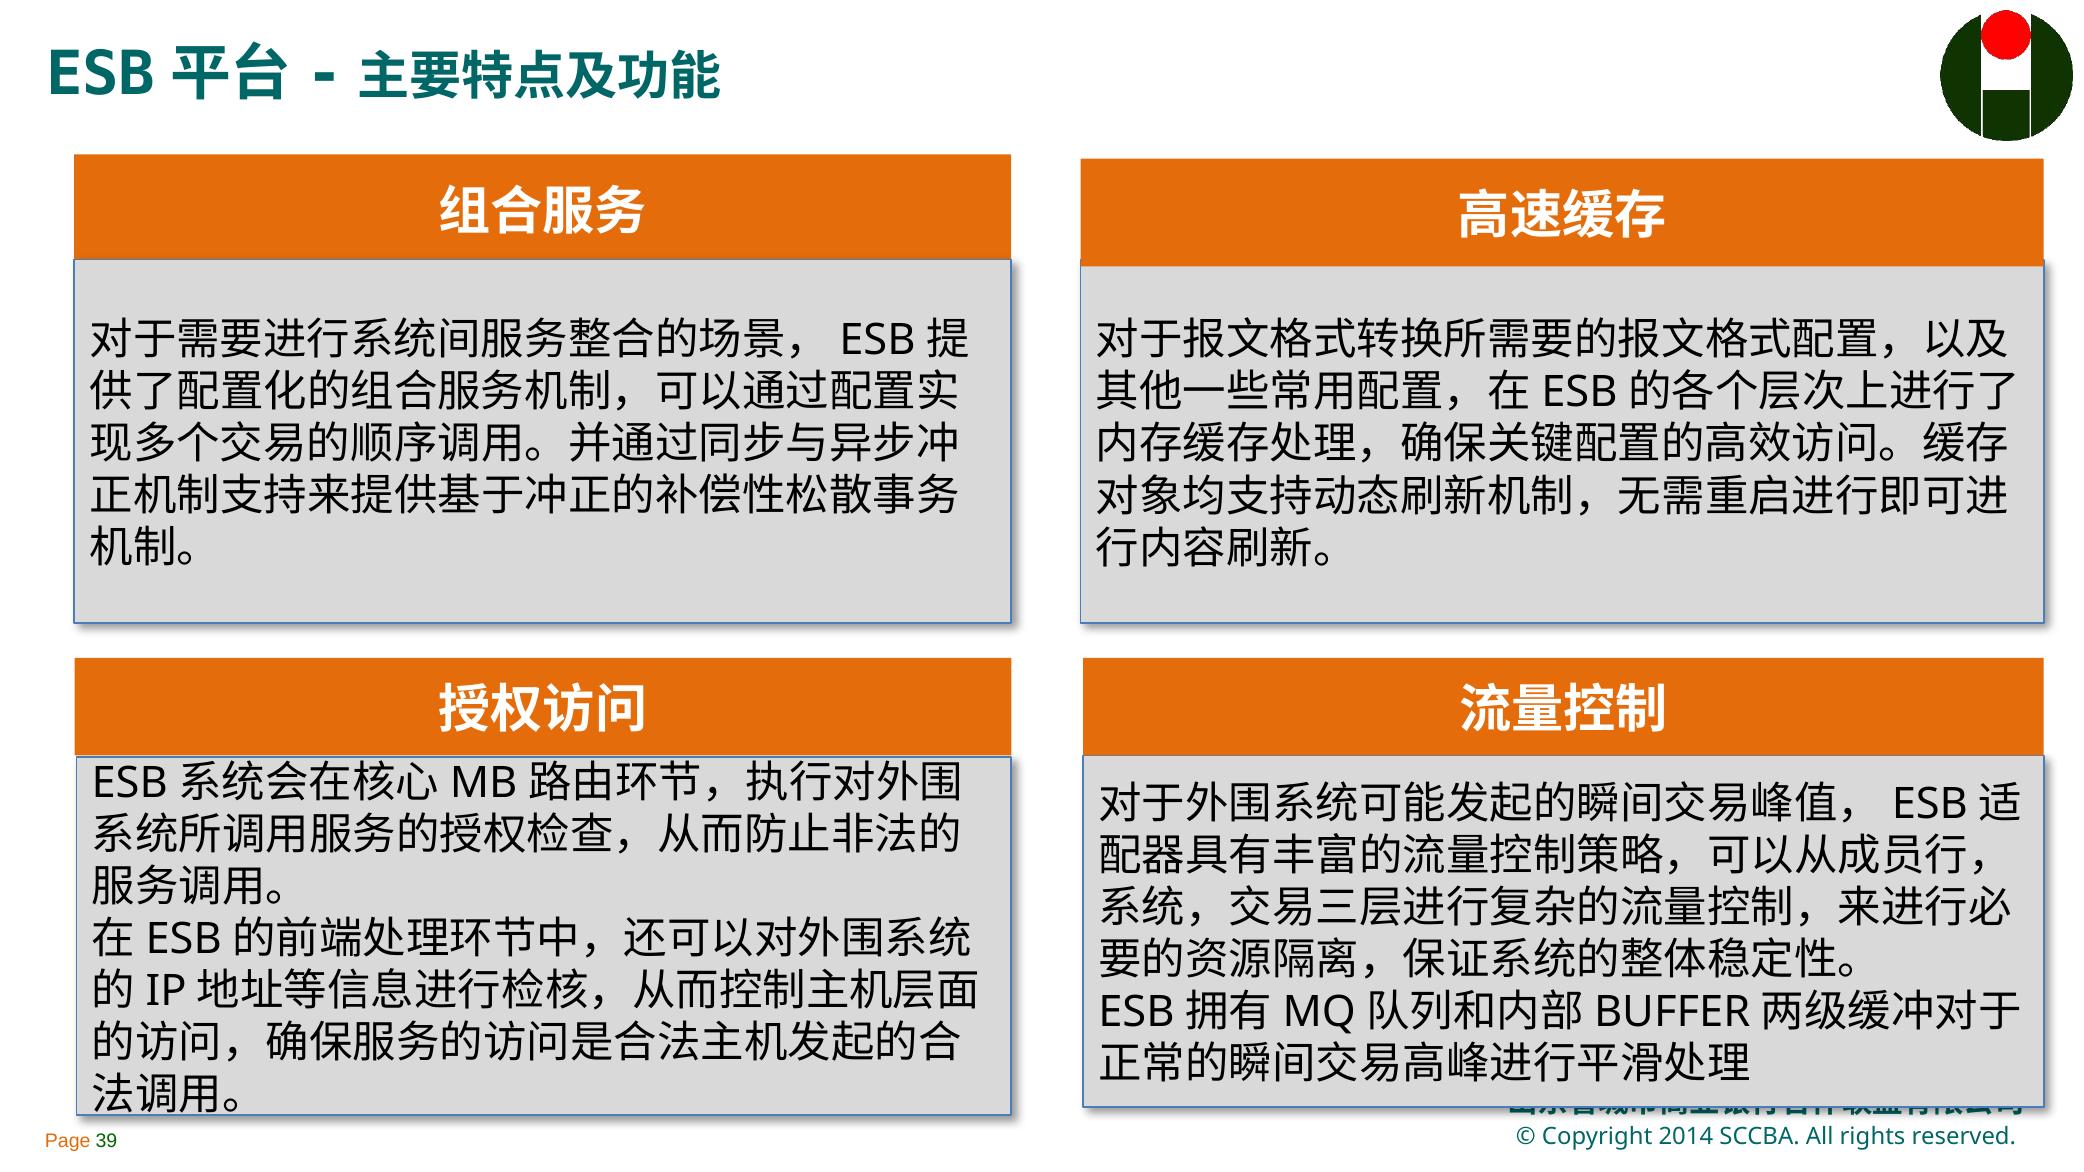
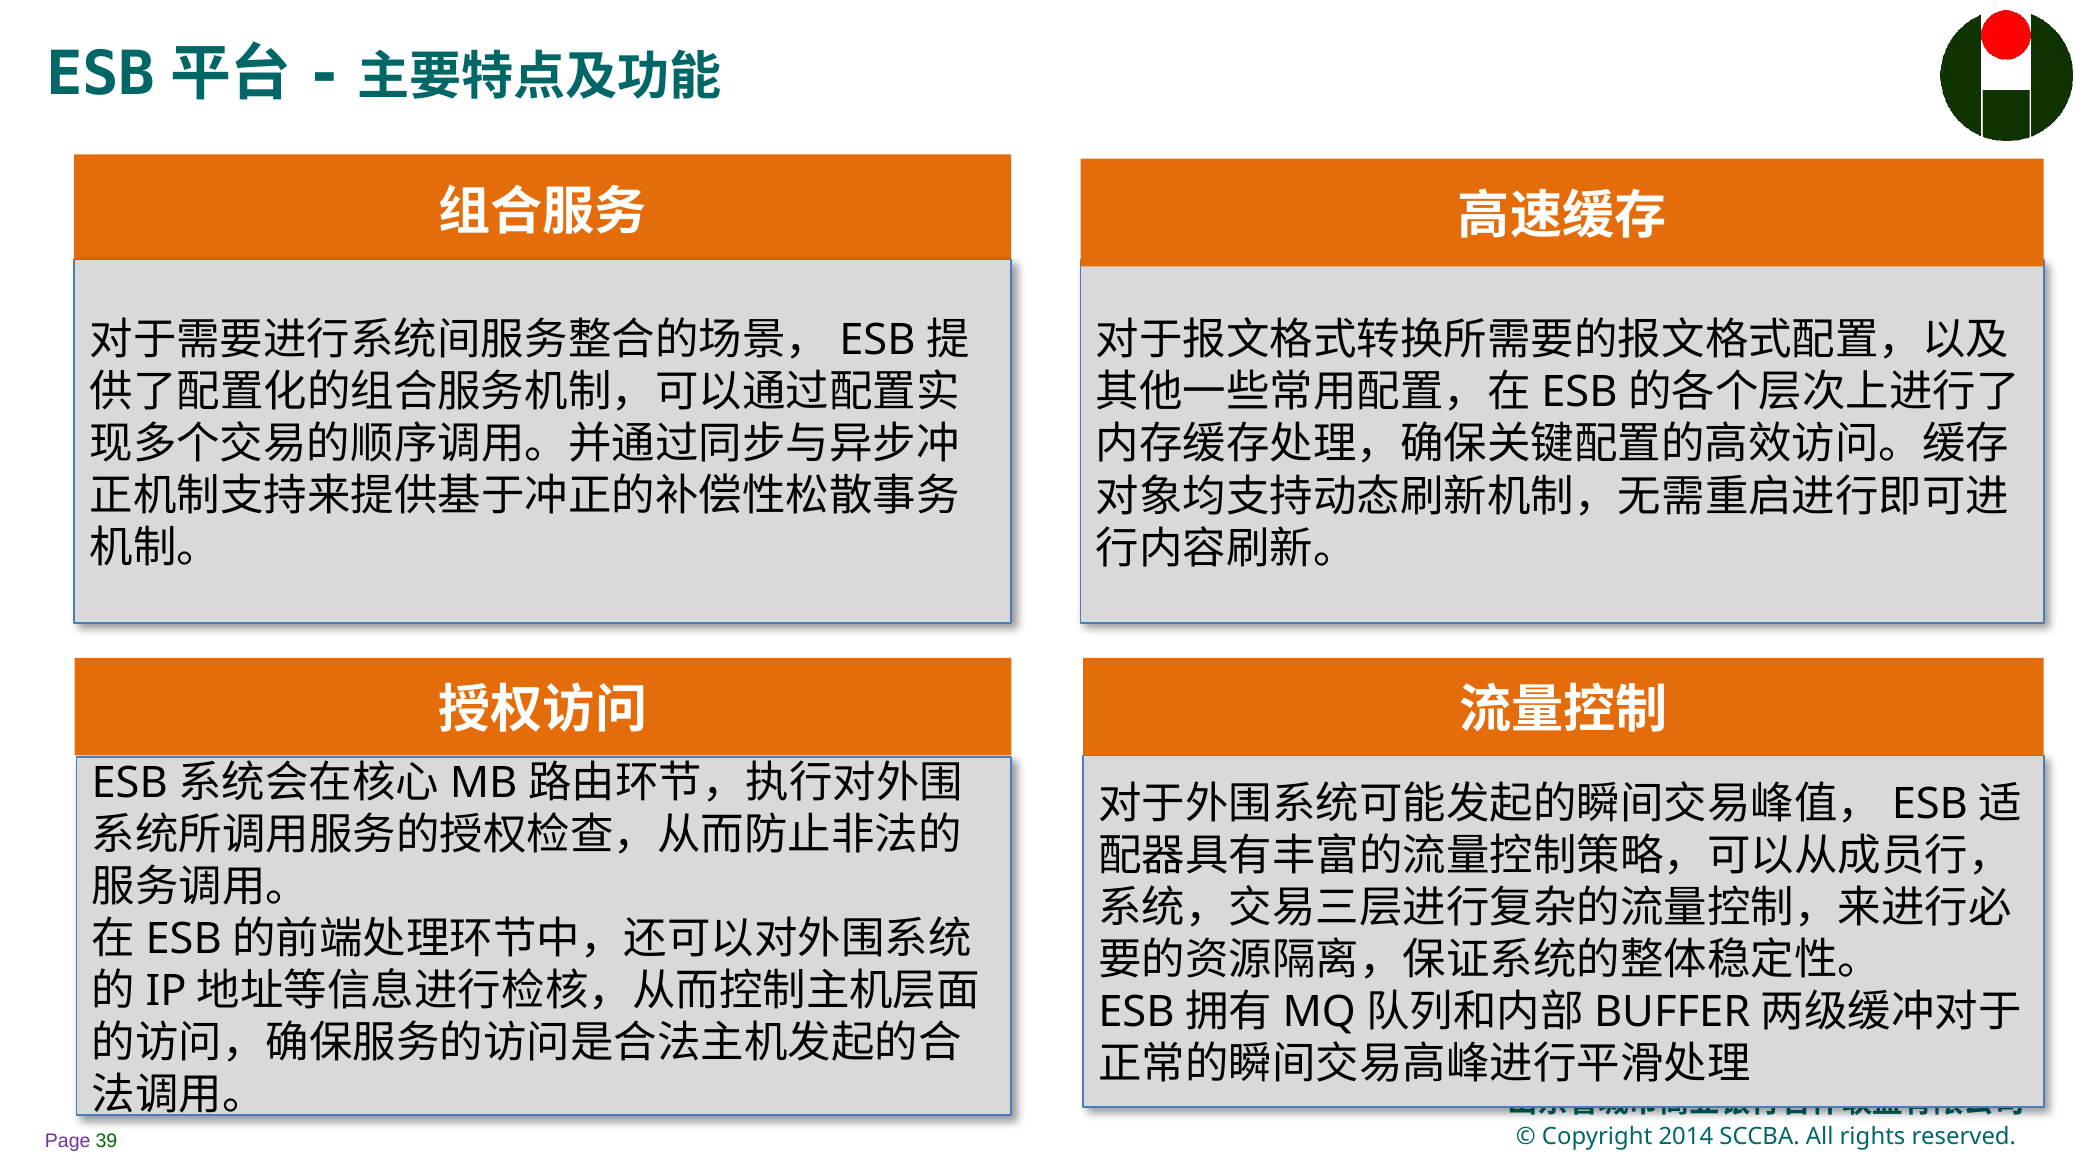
Page colour: orange -> purple (68, 1141)
